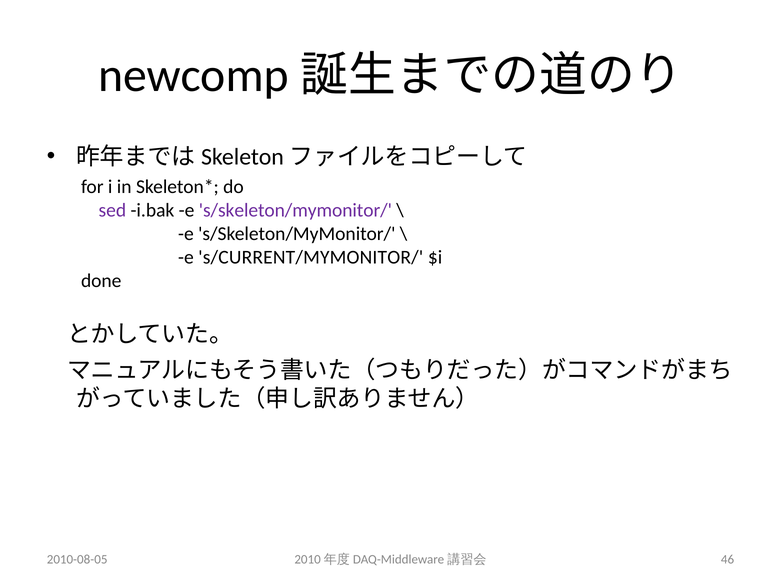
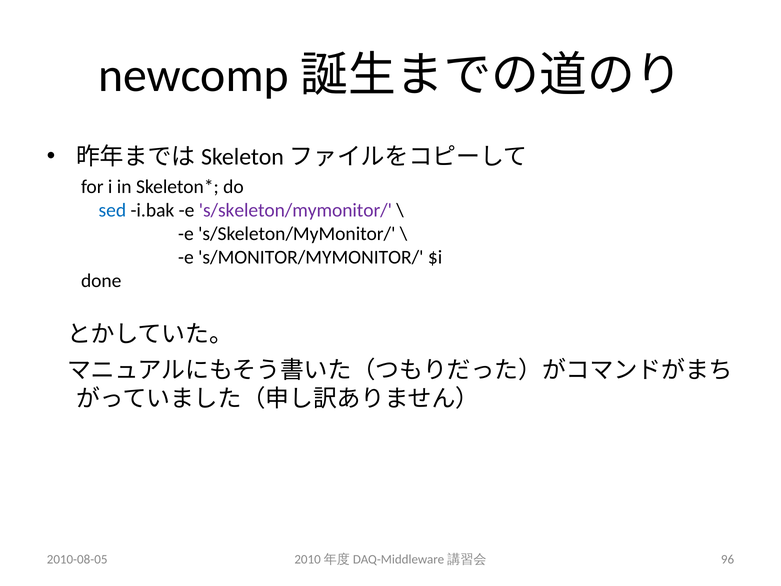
sed colour: purple -> blue (112, 210)
s/CURRENT/MYMONITOR/: s/CURRENT/MYMONITOR/ -> s/MONITOR/MYMONITOR/ (311, 257)
46: 46 -> 96 (728, 559)
